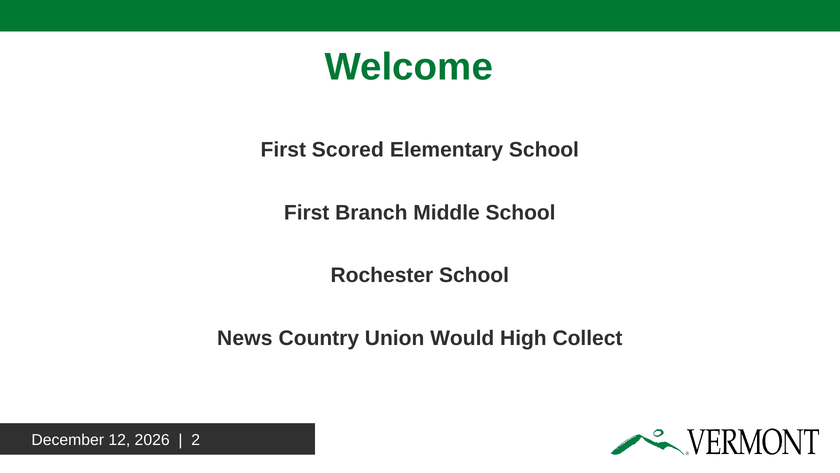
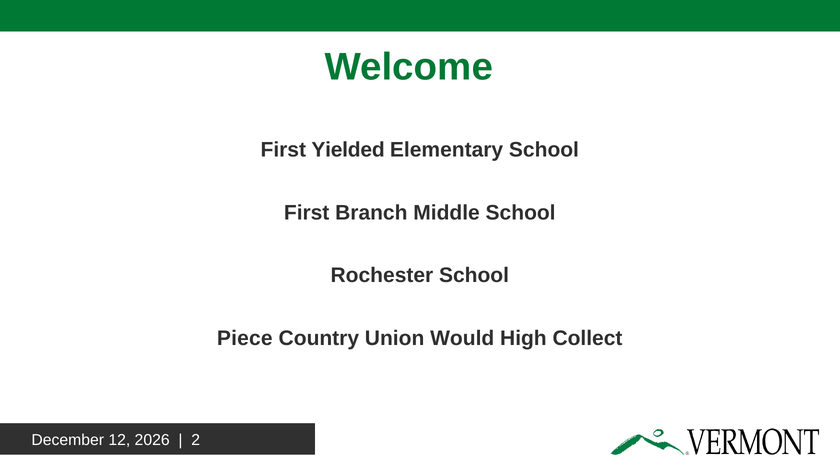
Scored: Scored -> Yielded (348, 150)
News: News -> Piece (245, 338)
